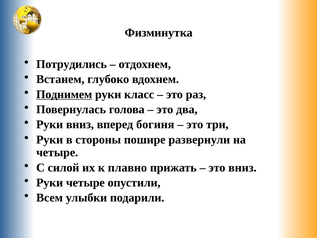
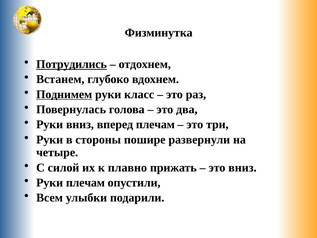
Потрудились underline: none -> present (72, 64)
вперед богиня: богиня -> плечам (155, 124)
Руки четыре: четыре -> плечам (85, 183)
